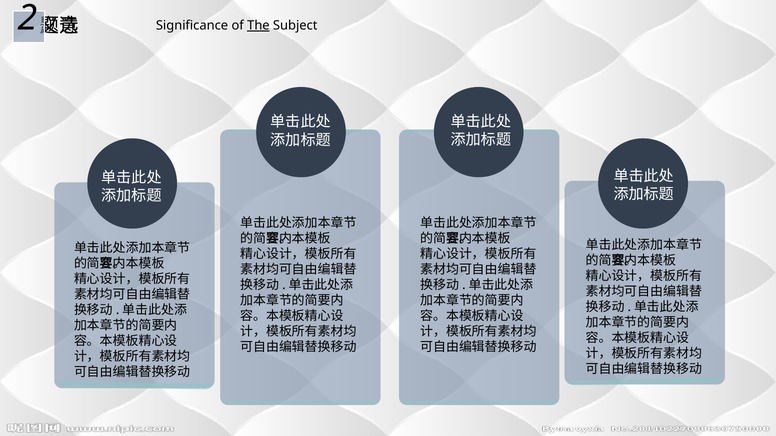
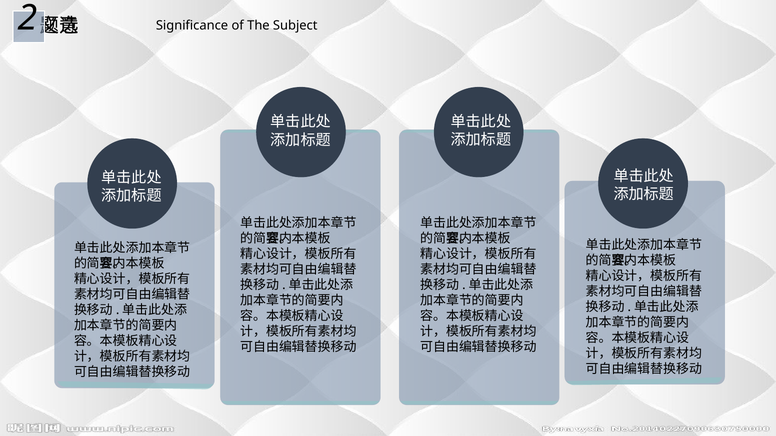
The underline: present -> none (258, 25)
